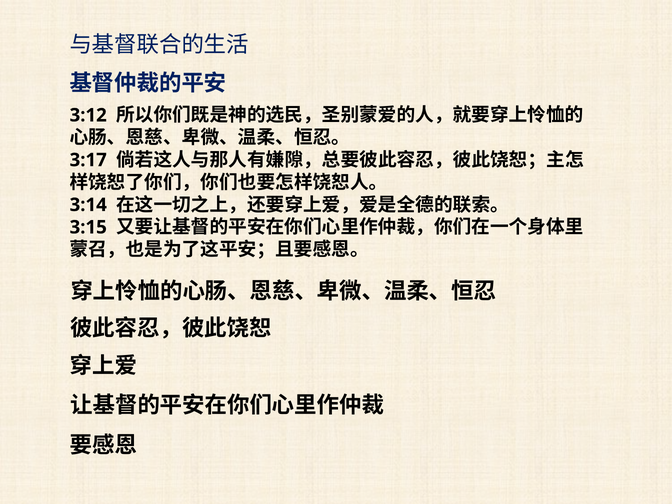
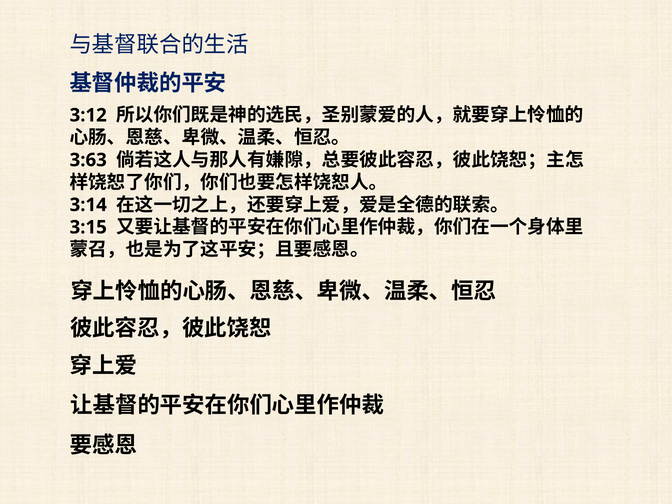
3:17: 3:17 -> 3:63 (88, 160)
